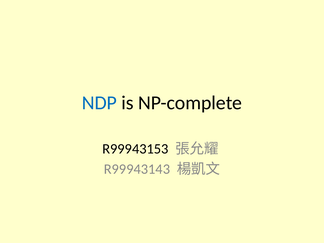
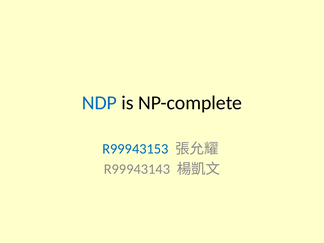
R99943153 colour: black -> blue (135, 149)
